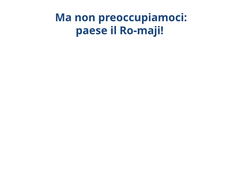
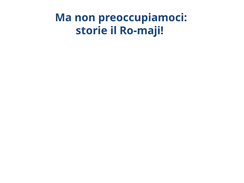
paese: paese -> storie (92, 31)
